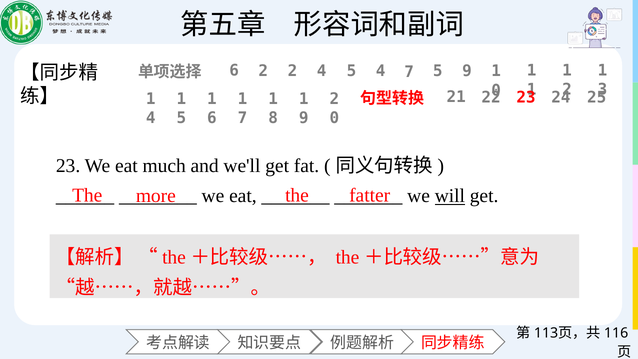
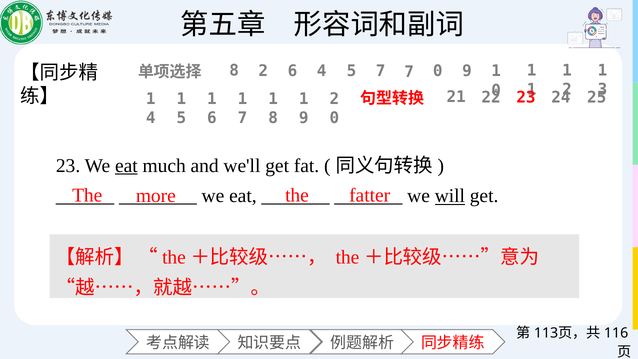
6: 6 -> 8 (234, 70)
2 2: 2 -> 6 (292, 71)
5 4: 4 -> 7 (381, 71)
7 5: 5 -> 0 (438, 71)
eat underline: none -> present (126, 166)
